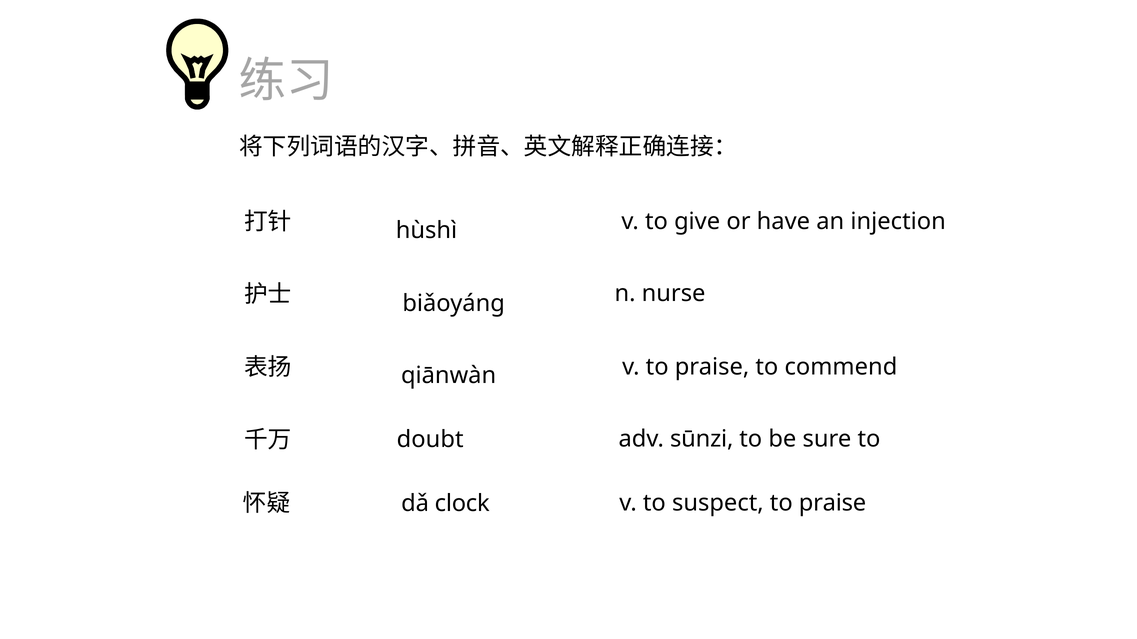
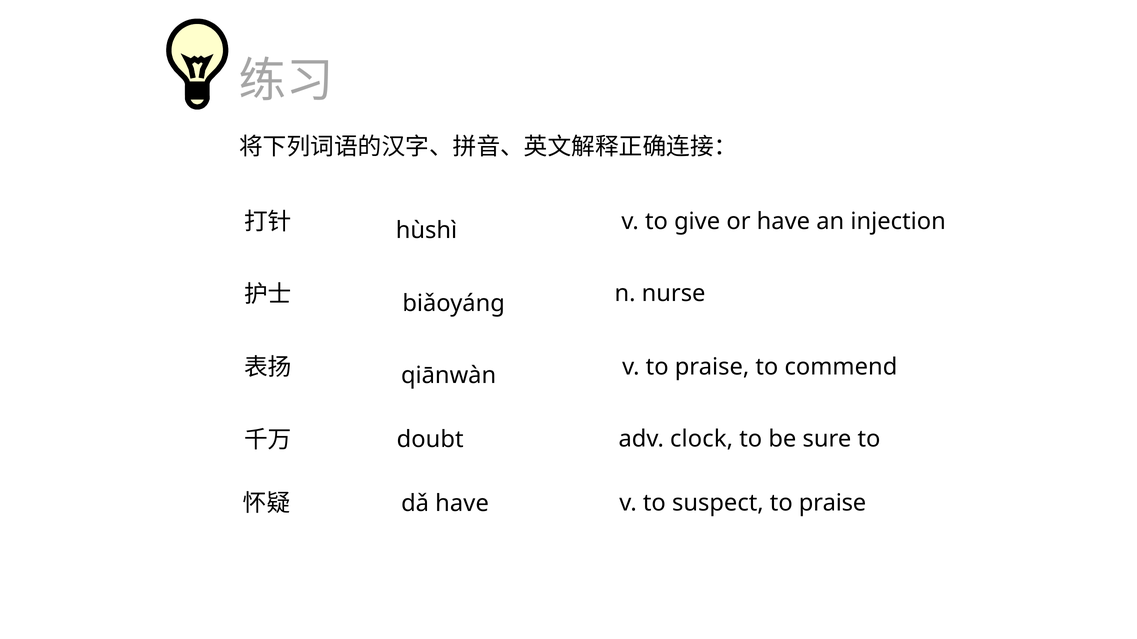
sūnzi: sūnzi -> clock (702, 439)
dǎ clock: clock -> have (462, 504)
